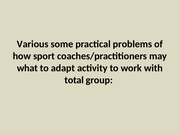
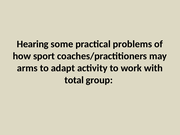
Various: Various -> Hearing (33, 44)
what: what -> arms (27, 68)
